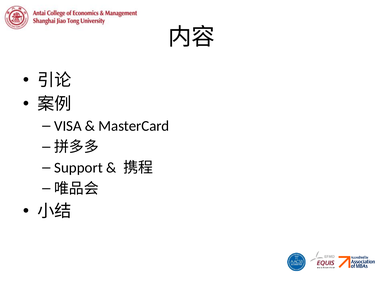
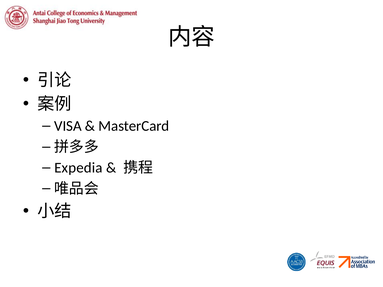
Support: Support -> Expedia (78, 168)
